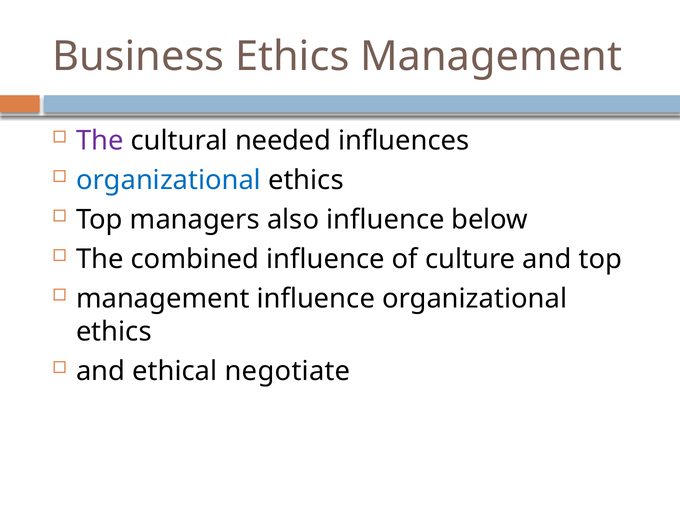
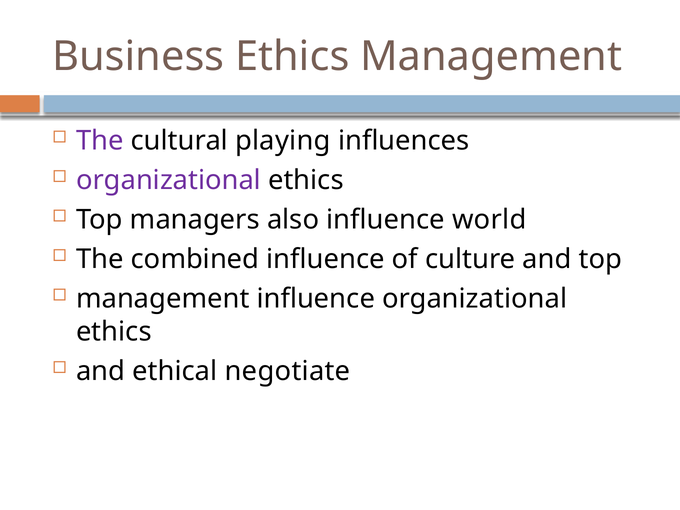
needed: needed -> playing (283, 141)
organizational colour: blue -> purple (169, 180)
below: below -> world (489, 220)
